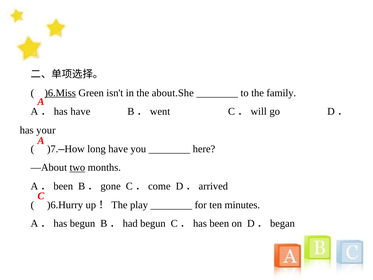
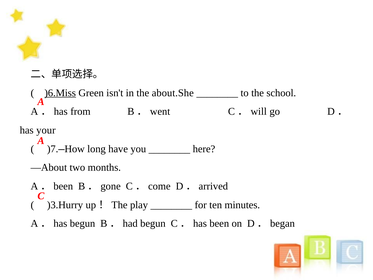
family: family -> school (281, 93)
have: have -> from (80, 111)
two underline: present -> none (77, 167)
)6.Hurry: )6.Hurry -> )3.Hurry (65, 205)
